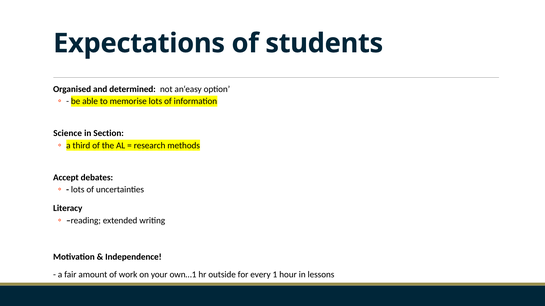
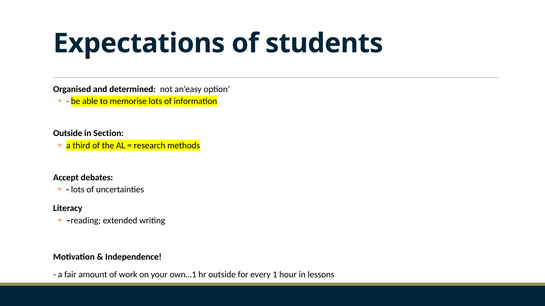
Science: Science -> Outside (68, 134)
